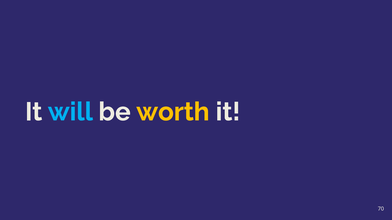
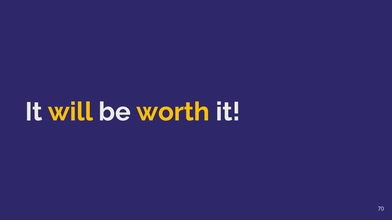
will colour: light blue -> yellow (70, 112)
